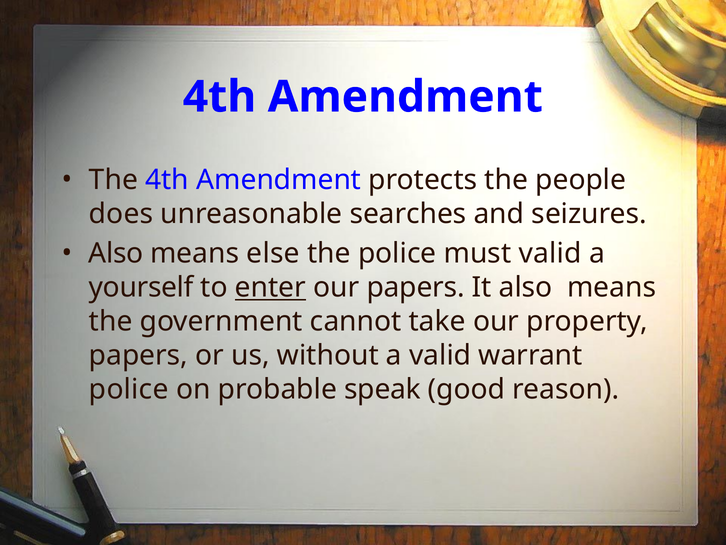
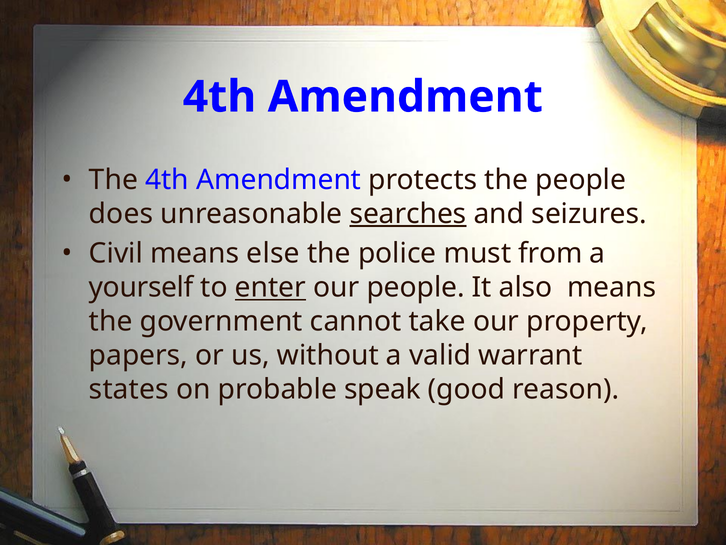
searches underline: none -> present (408, 214)
Also: Also -> Civil (116, 253)
must valid: valid -> from (550, 253)
our papers: papers -> people (416, 287)
police: police -> states (129, 389)
